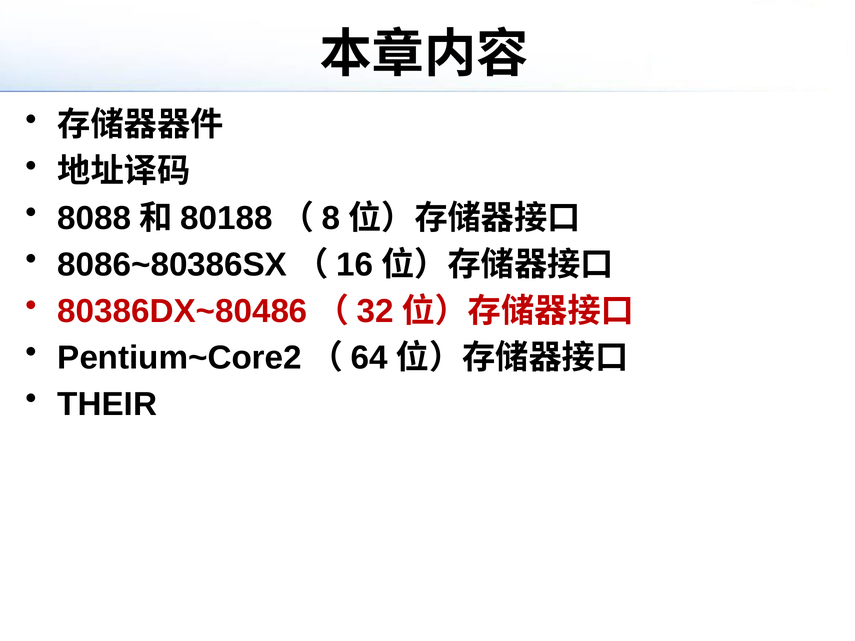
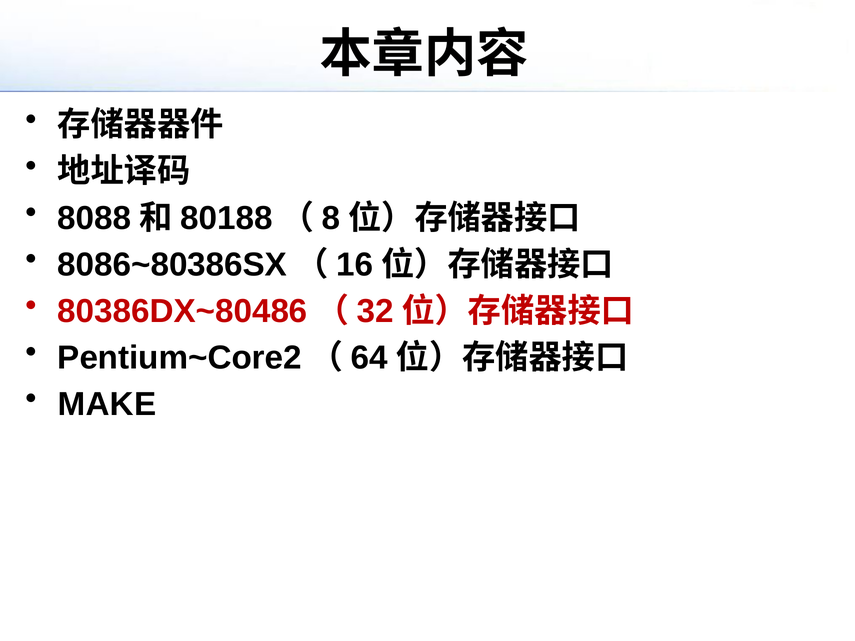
THEIR: THEIR -> MAKE (107, 405)
